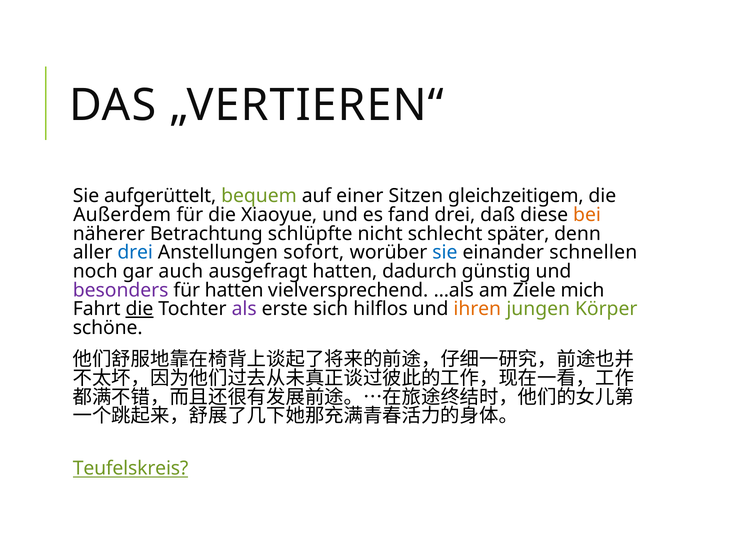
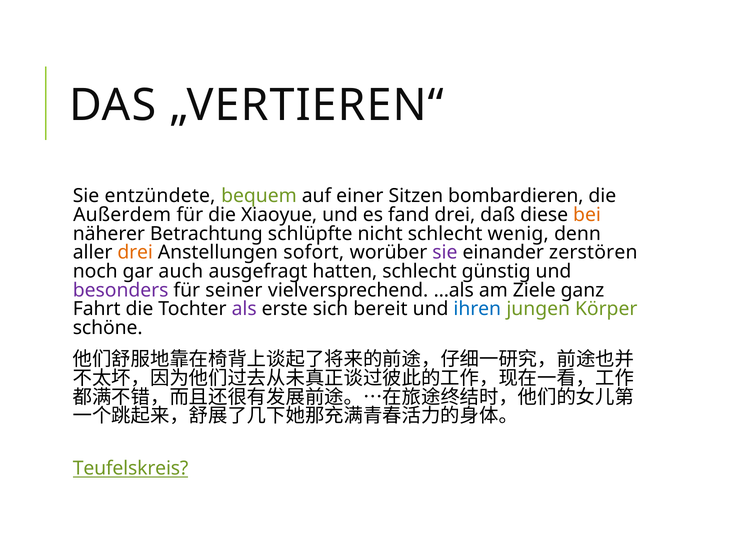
aufgerüttelt: aufgerüttelt -> entzündete (160, 196)
gleichzeitigem: gleichzeitigem -> bombardieren (516, 196)
später: später -> wenig (518, 234)
drei colour: blue -> orange (135, 253)
sie colour: blue -> purple (445, 253)
schnellen: schnellen -> zerstören (593, 253)
hatten dadurch: dadurch -> schlecht (420, 271)
für hatten: hatten -> seiner (234, 290)
mich: mich -> ganz (582, 290)
die underline: present -> none (139, 309)
hilflos: hilflos -> bereit (380, 309)
ihren colour: orange -> blue (477, 309)
